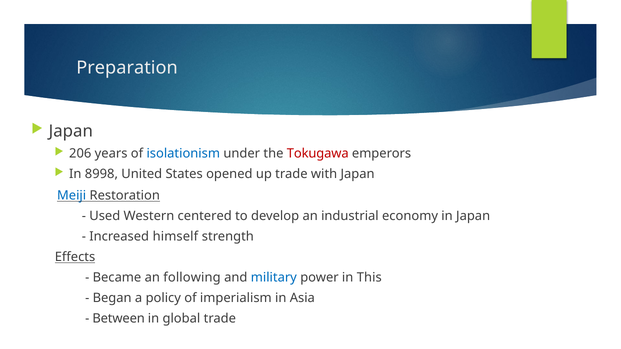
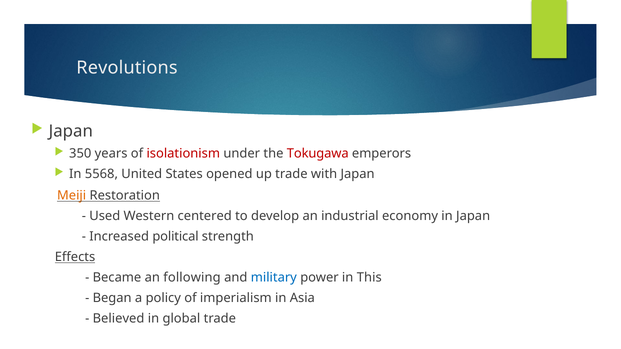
Preparation: Preparation -> Revolutions (127, 68)
206: 206 -> 350 (80, 154)
isolationism colour: blue -> red (183, 154)
8998: 8998 -> 5568 (101, 174)
Meiji colour: blue -> orange (72, 196)
himself: himself -> political (176, 237)
Between: Between -> Believed (119, 319)
